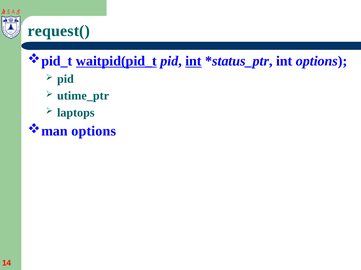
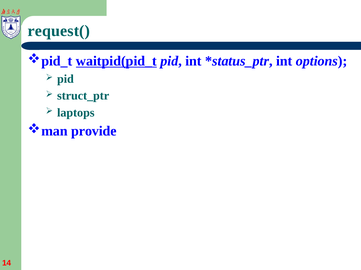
int underline: present -> none (193, 61)
utime_ptr: utime_ptr -> struct_ptr (83, 96)
options: options -> provide (94, 131)
